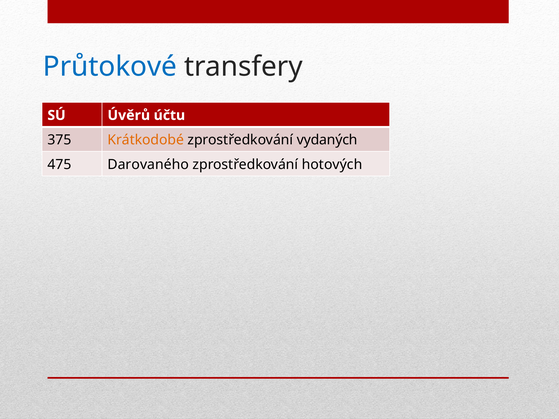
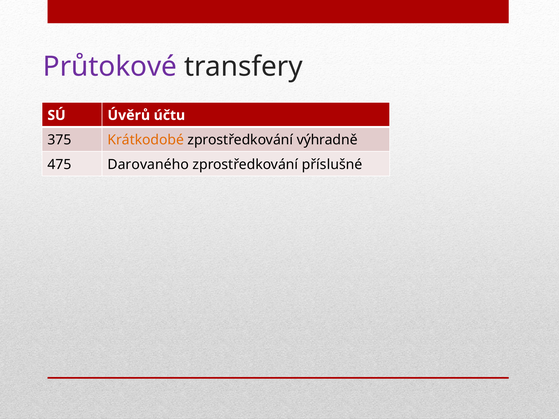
Průtokové colour: blue -> purple (110, 67)
vydaných: vydaných -> výhradně (327, 140)
hotových: hotových -> příslušné (332, 165)
